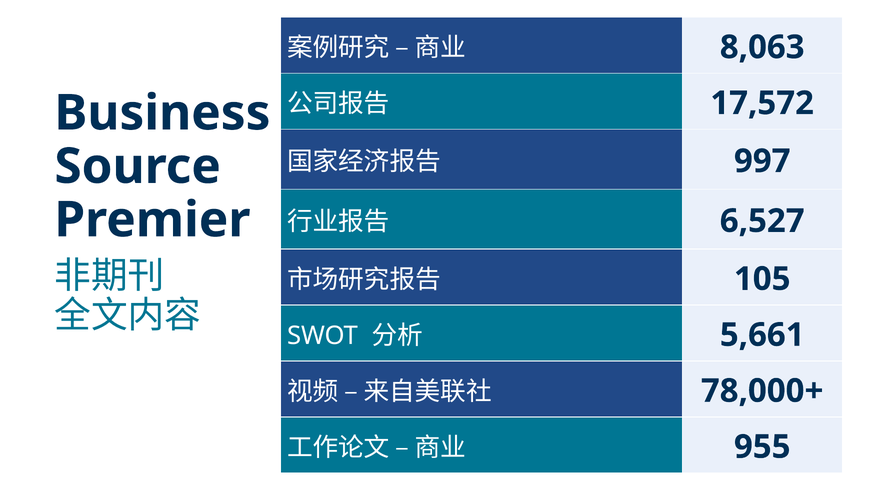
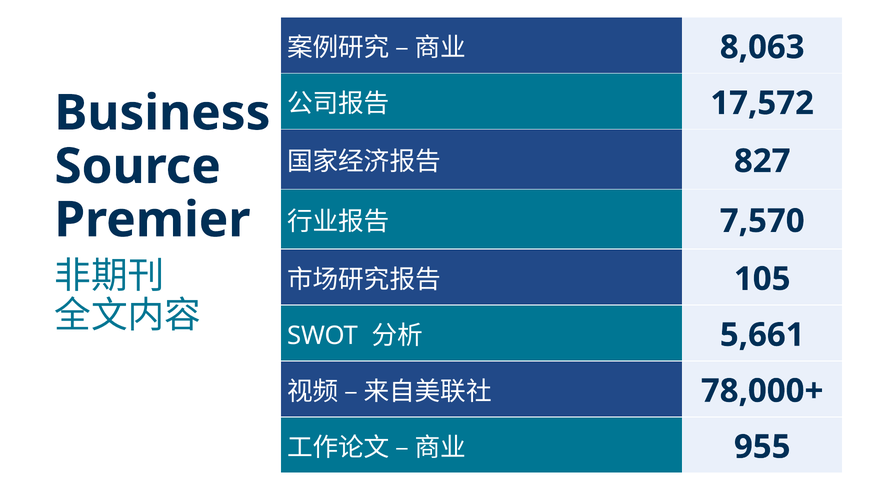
997: 997 -> 827 (762, 161)
6,527: 6,527 -> 7,570 (762, 221)
